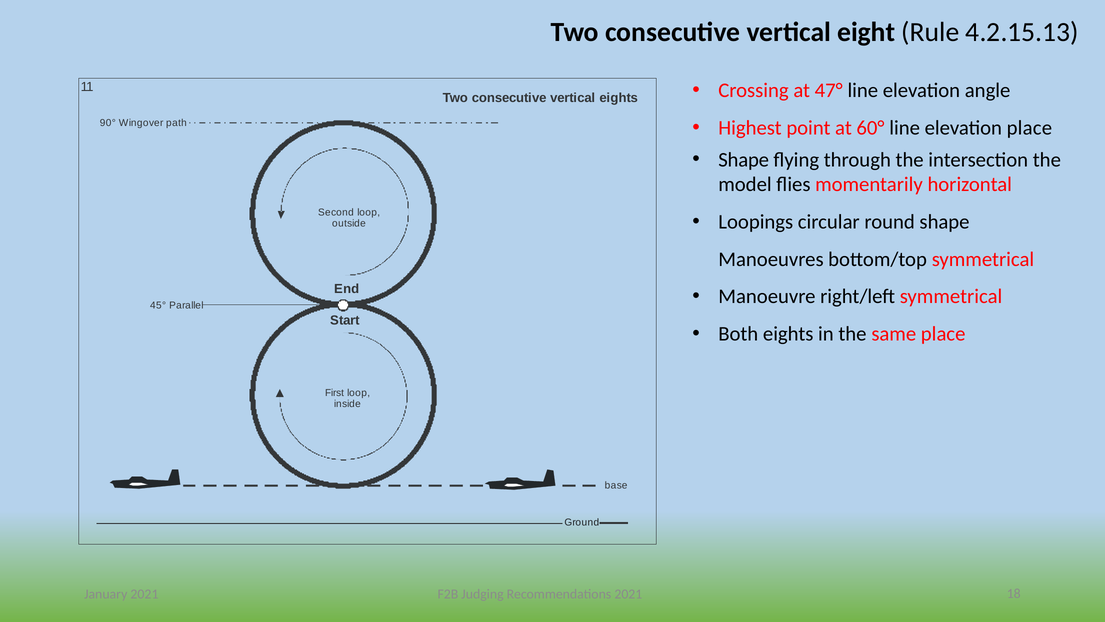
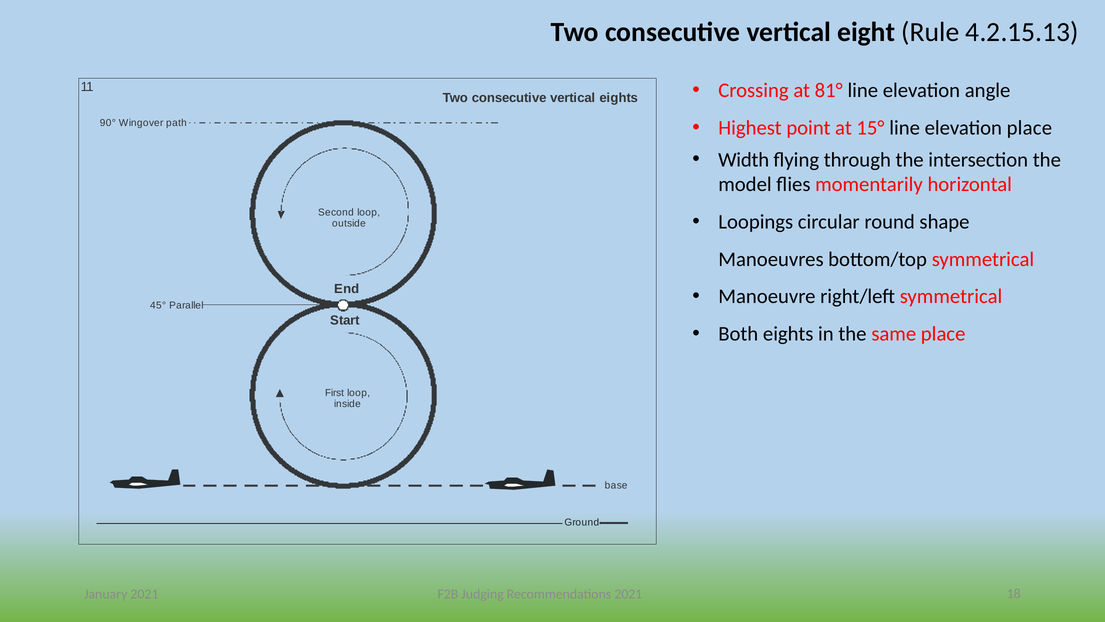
47°: 47° -> 81° (829, 90)
60°: 60° -> 15° (870, 128)
Shape: Shape -> Width (744, 160)
